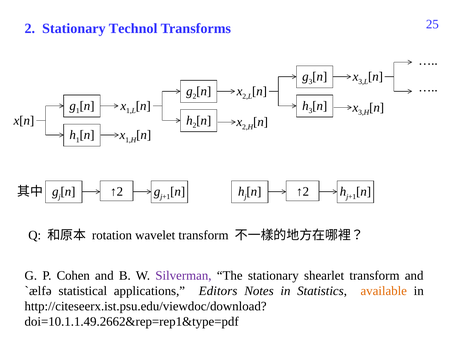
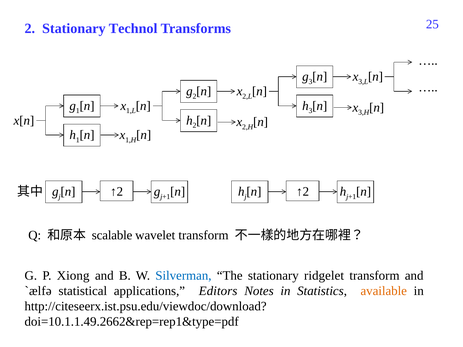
rotation: rotation -> scalable (112, 236)
Cohen: Cohen -> Xiong (73, 276)
Silverman colour: purple -> blue (183, 276)
shearlet: shearlet -> ridgelet (324, 276)
